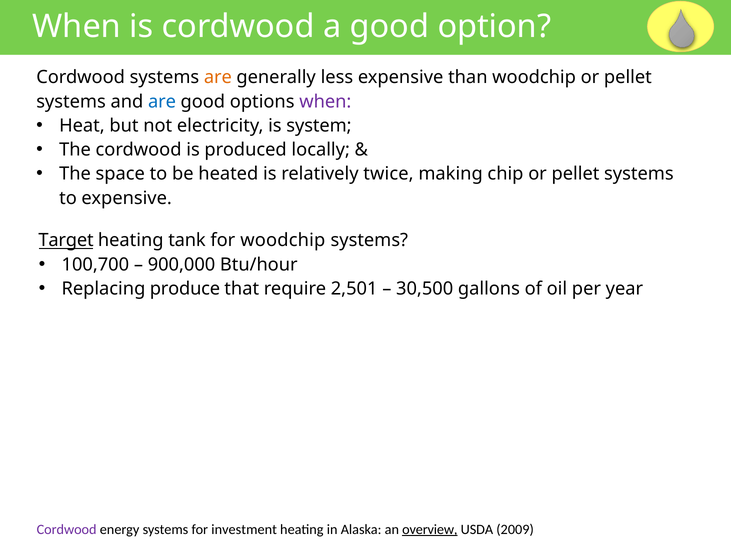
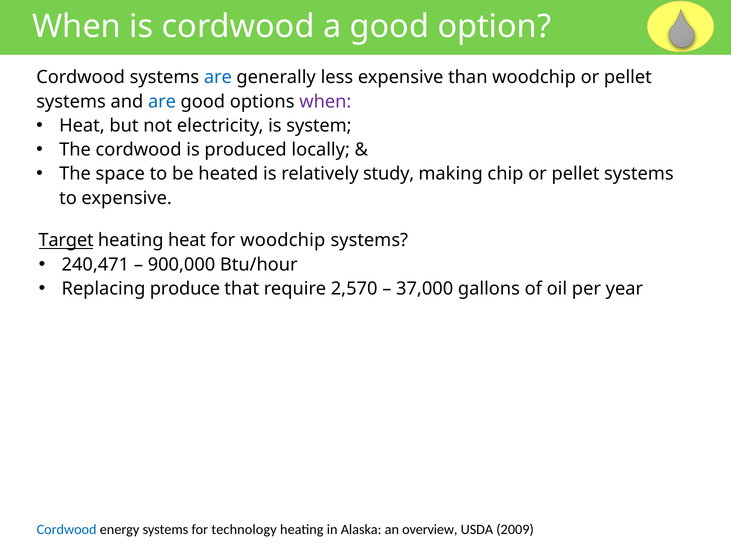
are colour: orange -> blue (218, 77)
twice: twice -> study (389, 174)
heating tank: tank -> heat (187, 241)
100,700: 100,700 -> 240,471 (95, 265)
2,501: 2,501 -> 2,570 (354, 289)
30,500: 30,500 -> 37,000 (425, 289)
Cordwood colour: purple -> blue (67, 530)
investment: investment -> technology (244, 530)
overview underline: present -> none (430, 530)
